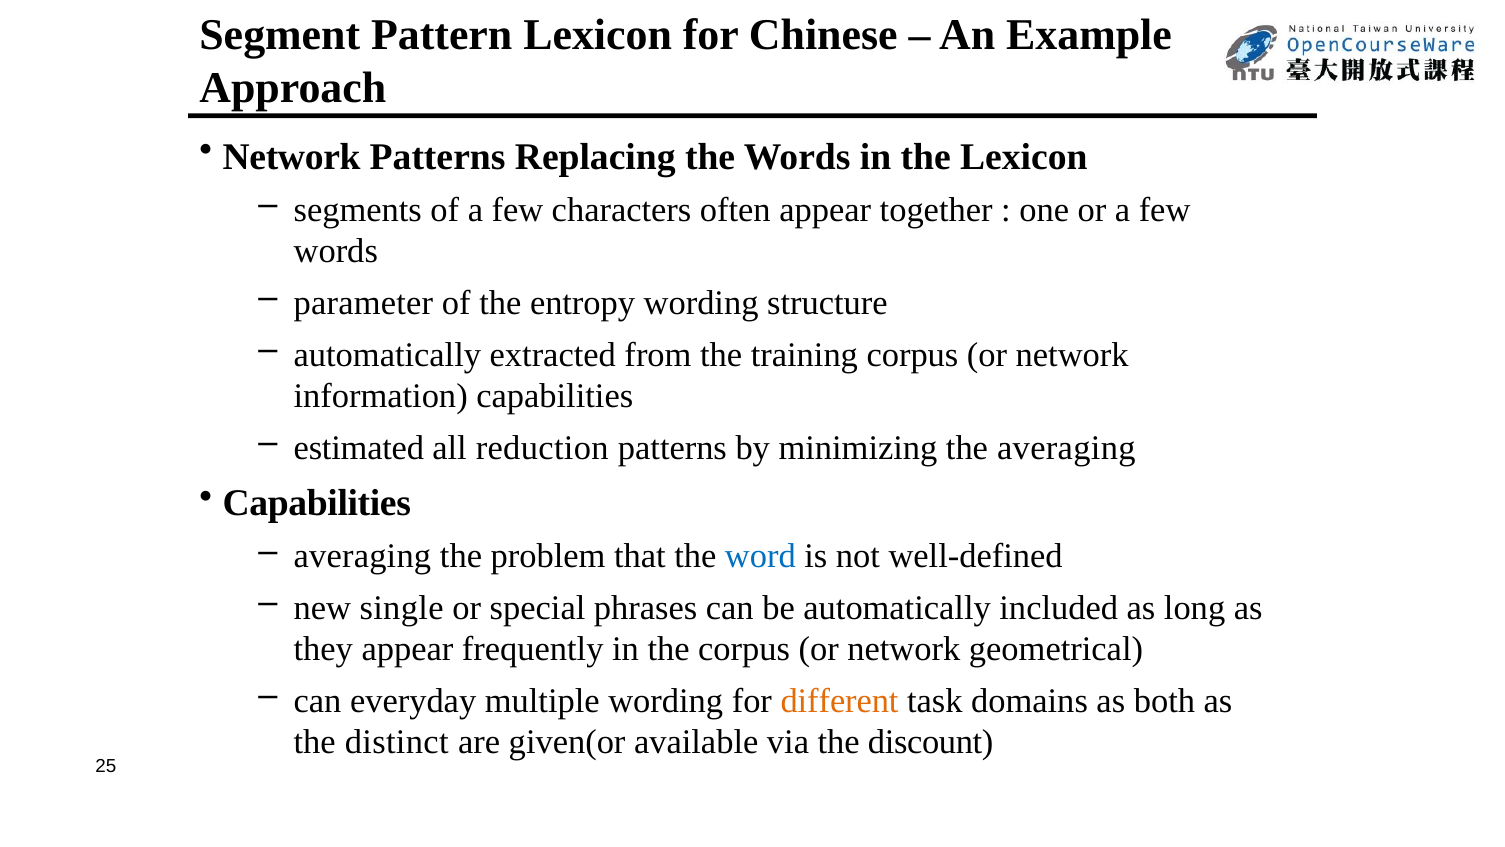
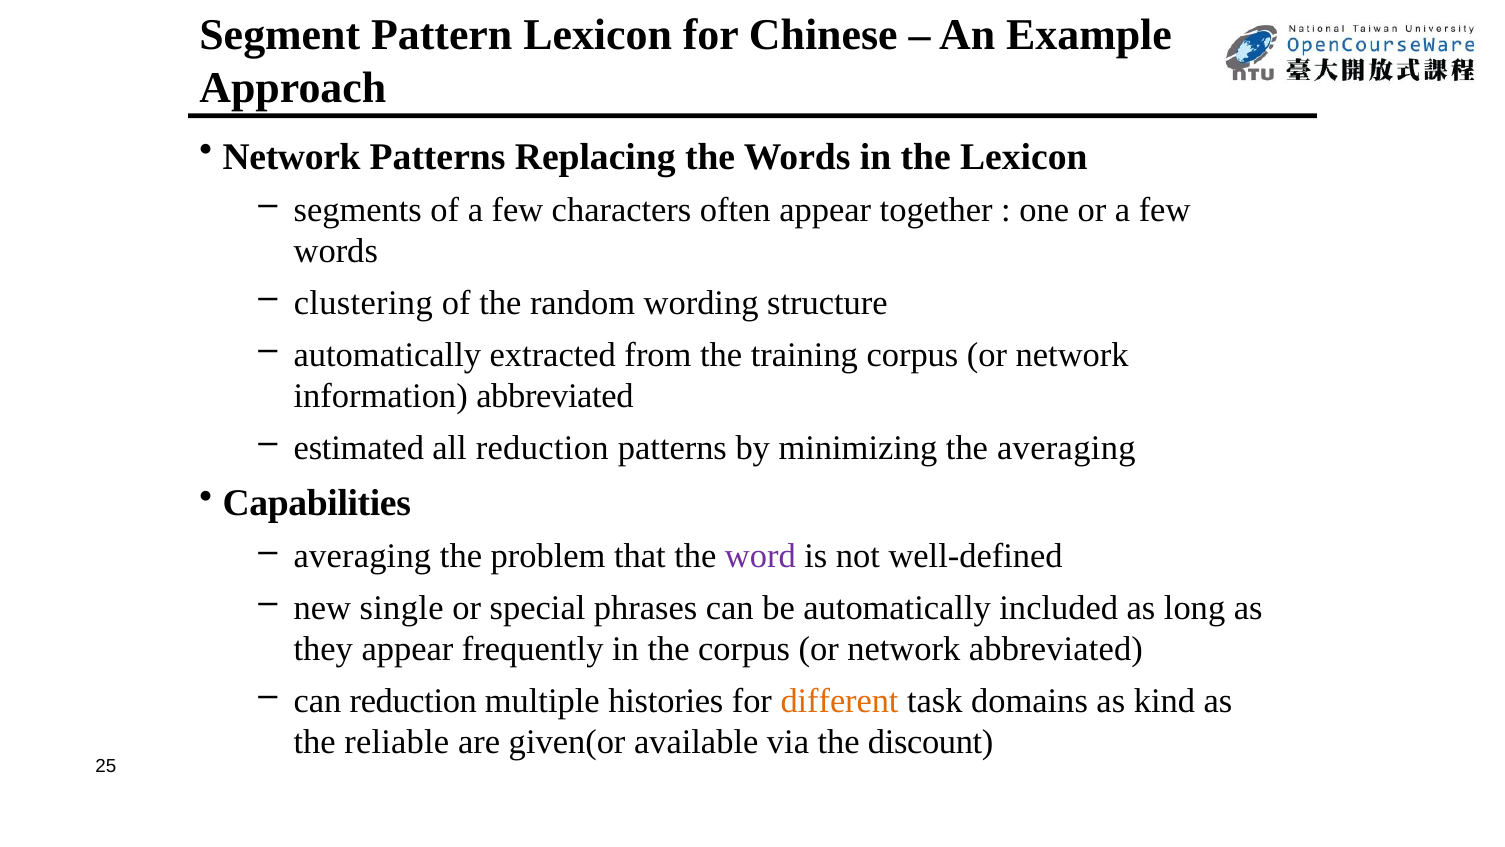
parameter: parameter -> clustering (363, 303)
entropy: entropy -> random (583, 303)
information capabilities: capabilities -> abbreviated (555, 396)
word colour: blue -> purple (760, 556)
network geometrical: geometrical -> abbreviated (1056, 649)
can everyday: everyday -> reduction (413, 701)
multiple wording: wording -> histories (666, 701)
both: both -> kind (1164, 701)
distinct: distinct -> reliable (397, 742)
